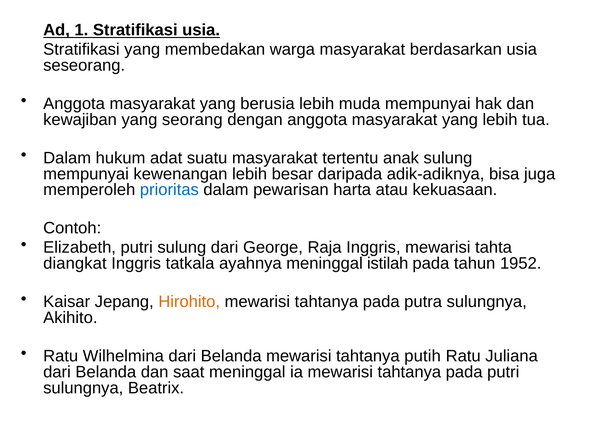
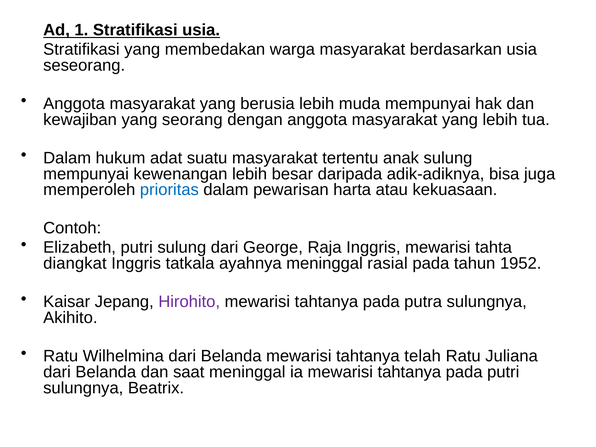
istilah: istilah -> rasial (388, 263)
Hirohito colour: orange -> purple (189, 302)
putih: putih -> telah (423, 356)
